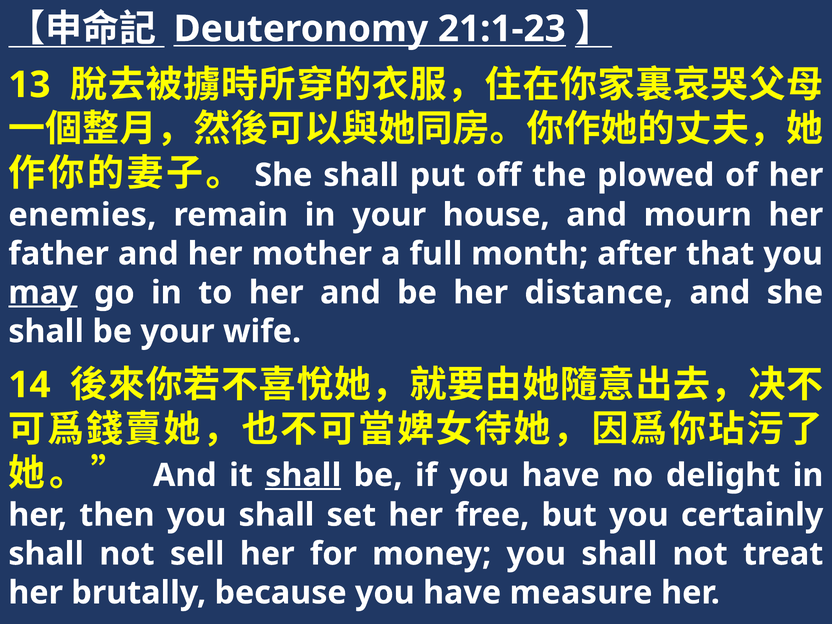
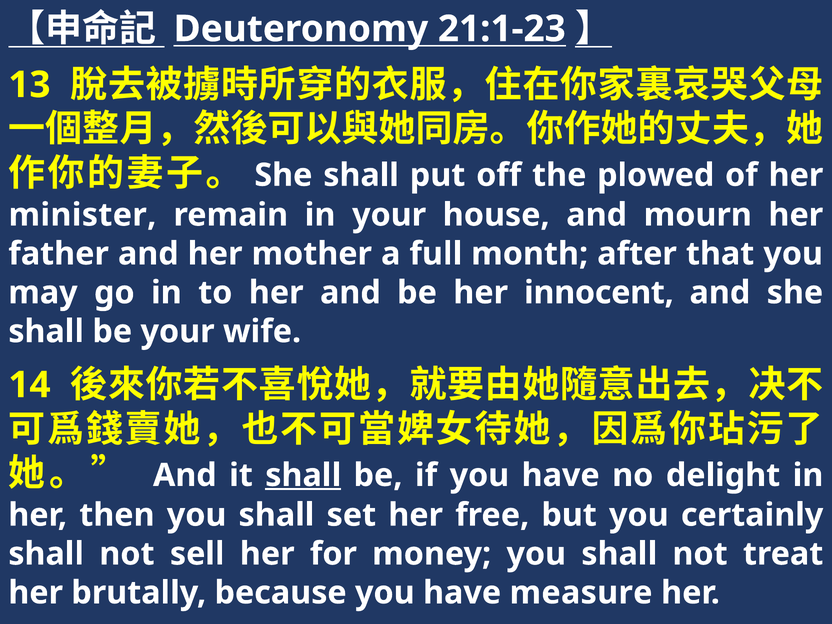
enemies: enemies -> minister (82, 215)
may underline: present -> none (43, 293)
distance: distance -> innocent (599, 293)
